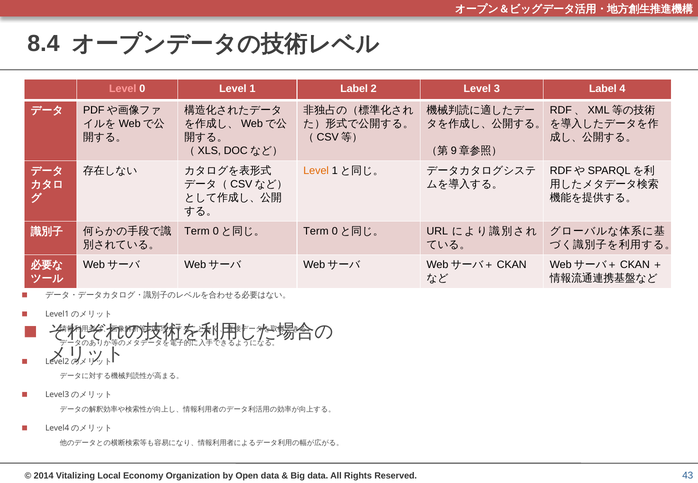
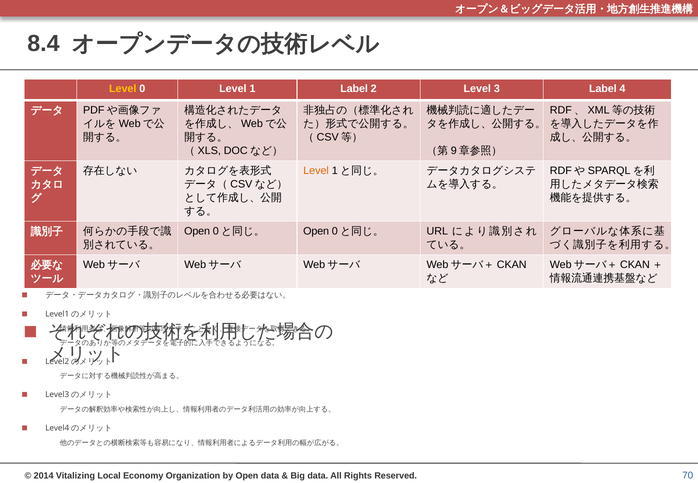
Level colour: pink -> yellow (123, 89)
Term: Term -> Open (197, 231)
Term: Term -> Open (316, 231)
43: 43 -> 70 (688, 476)
